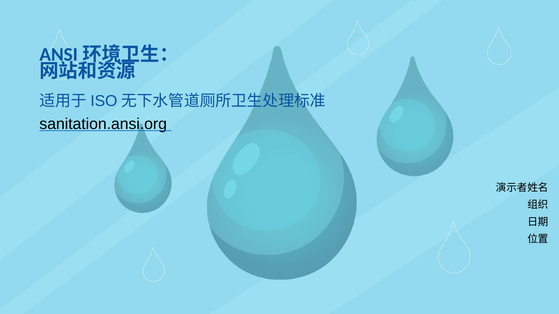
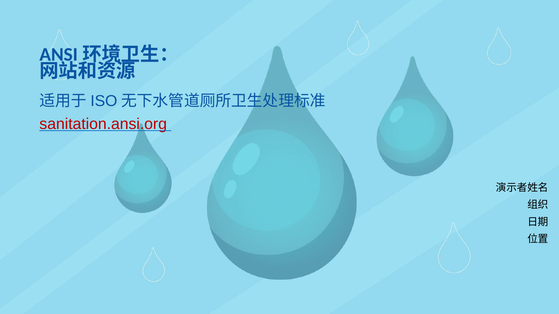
sanitation.ansi.org colour: black -> red (103, 124)
